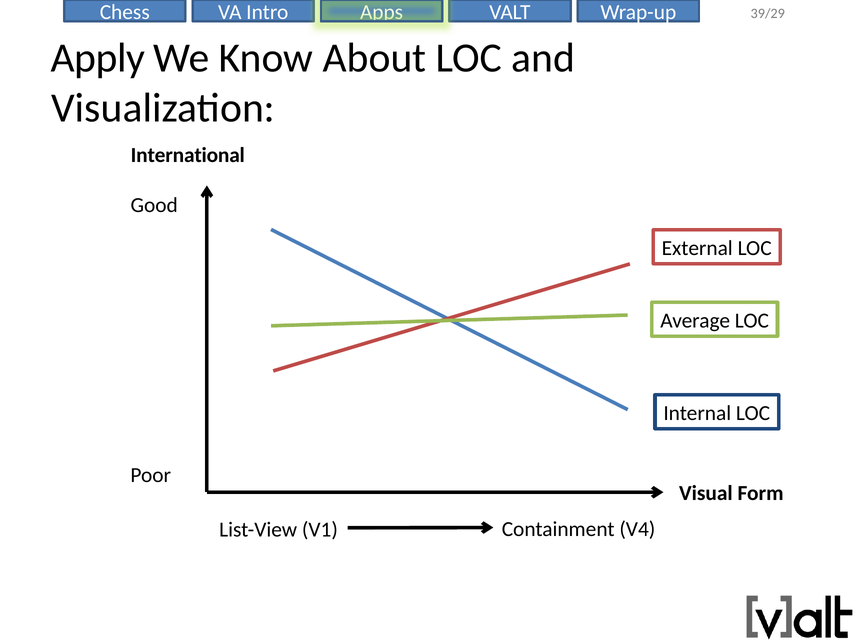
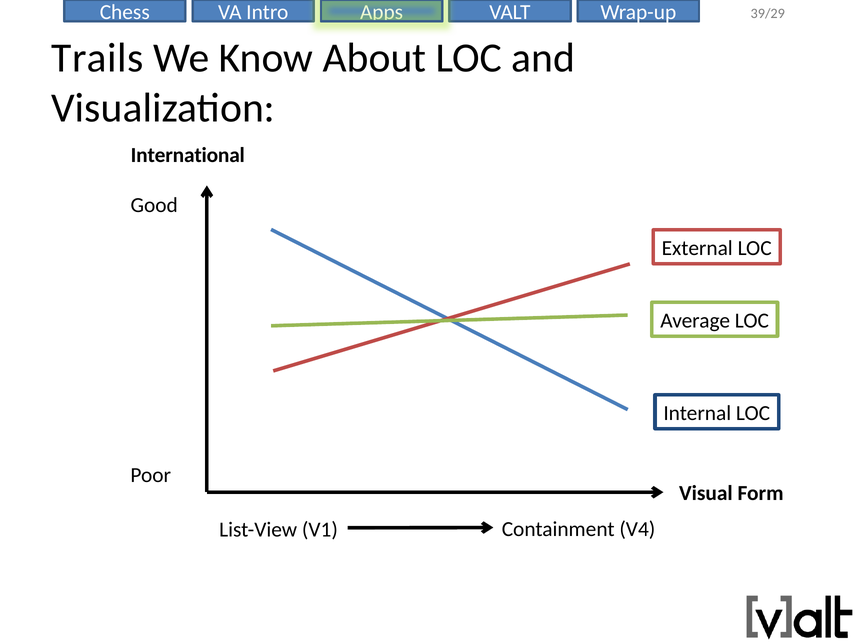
Apply: Apply -> Trails (97, 58)
